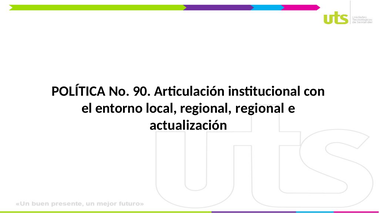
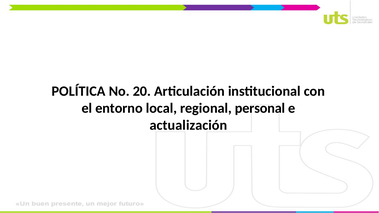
90: 90 -> 20 (142, 91)
regional regional: regional -> personal (260, 108)
